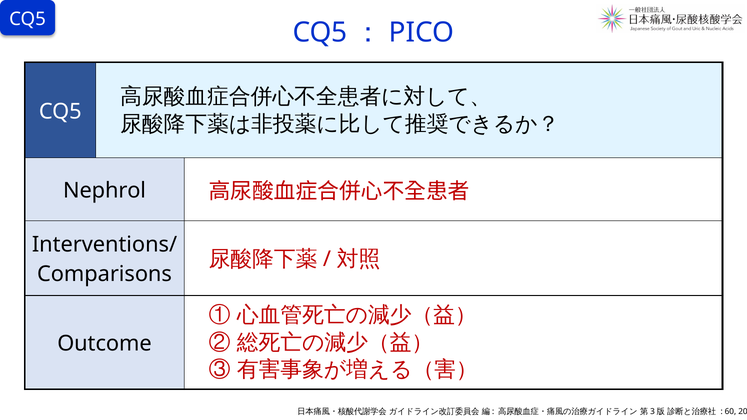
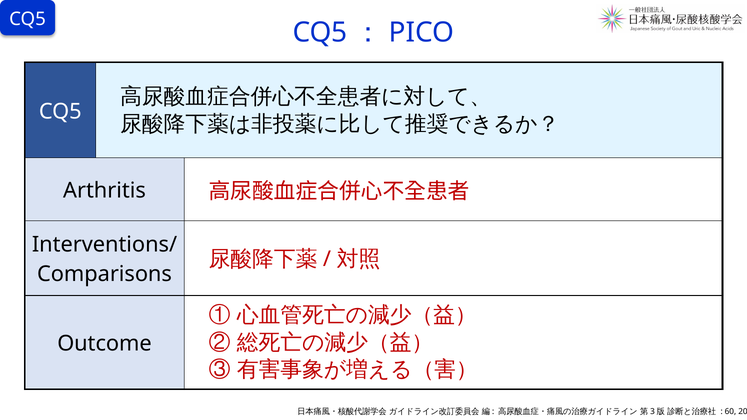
Nephrol: Nephrol -> Arthritis (104, 191)
